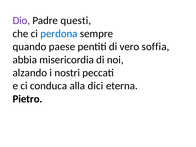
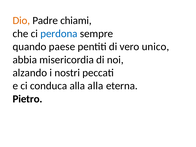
Dio colour: purple -> orange (21, 21)
questi: questi -> chiami (76, 21)
soffia: soffia -> unico (155, 47)
alla dici: dici -> alla (95, 86)
